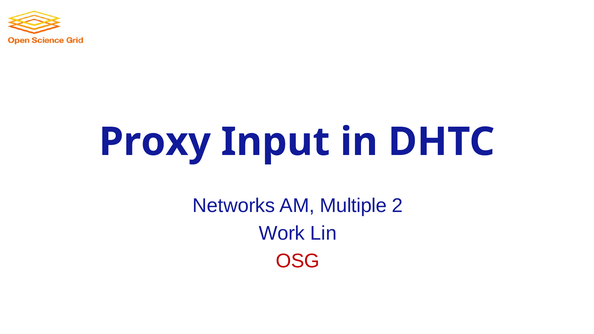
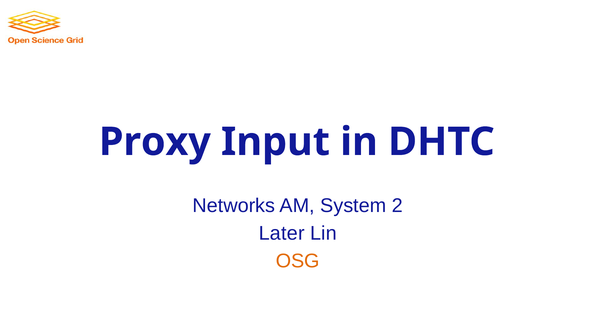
Multiple: Multiple -> System (353, 206)
Work: Work -> Later (282, 233)
OSG colour: red -> orange (298, 261)
